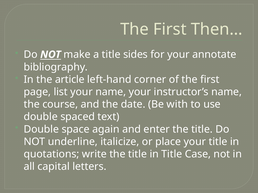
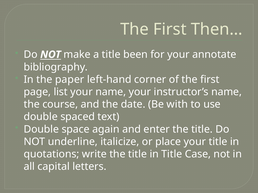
sides: sides -> been (135, 55)
article: article -> paper (70, 80)
